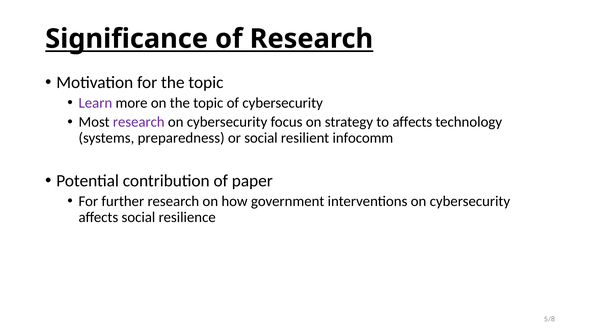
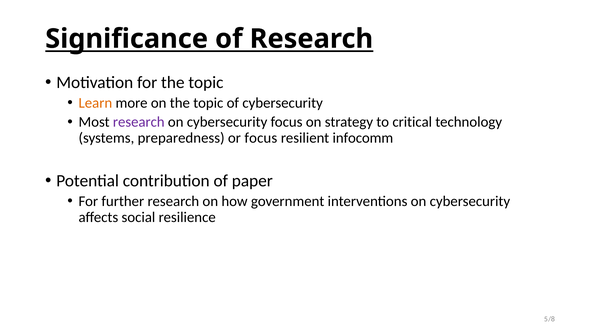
Learn colour: purple -> orange (95, 103)
to affects: affects -> critical (412, 122)
or social: social -> focus (261, 138)
